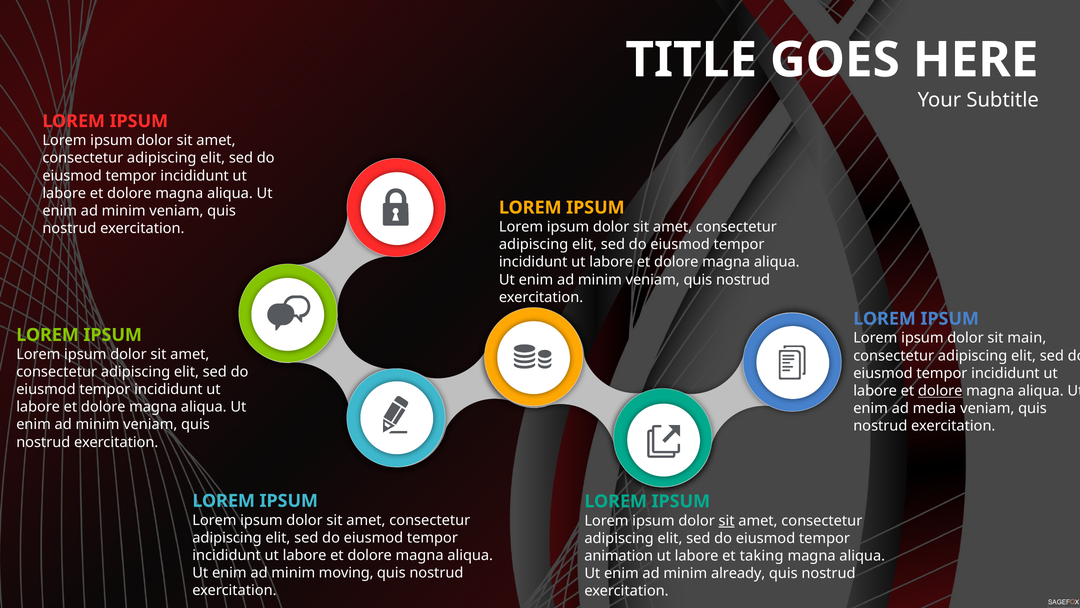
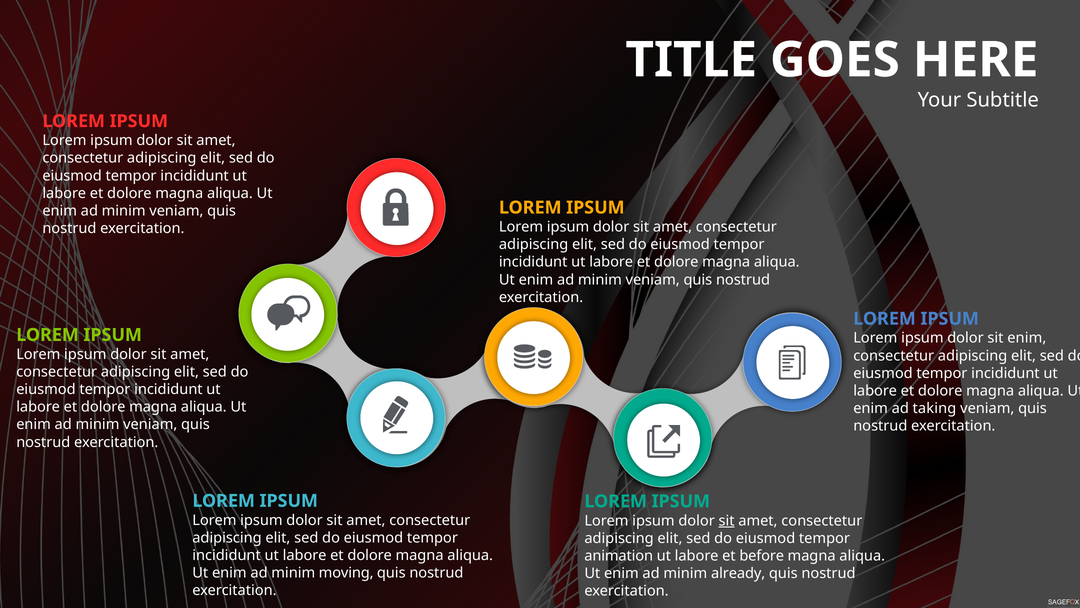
sit main: main -> enim (1027, 338)
dolore underline: present -> none (940, 391)
media: media -> taking (934, 408)
taking: taking -> before (762, 555)
